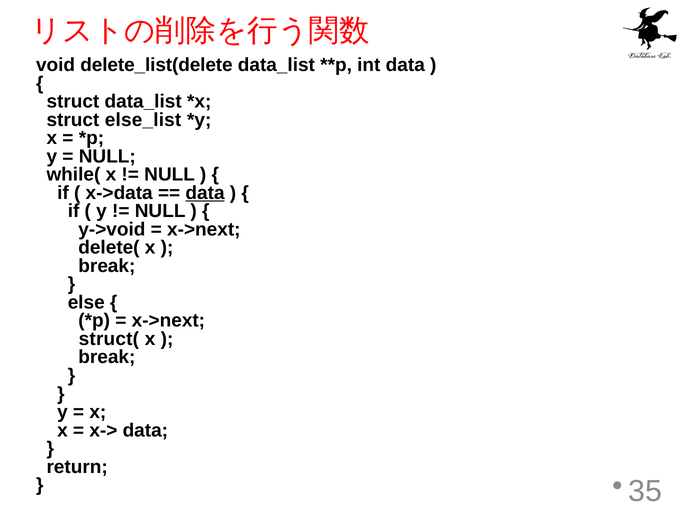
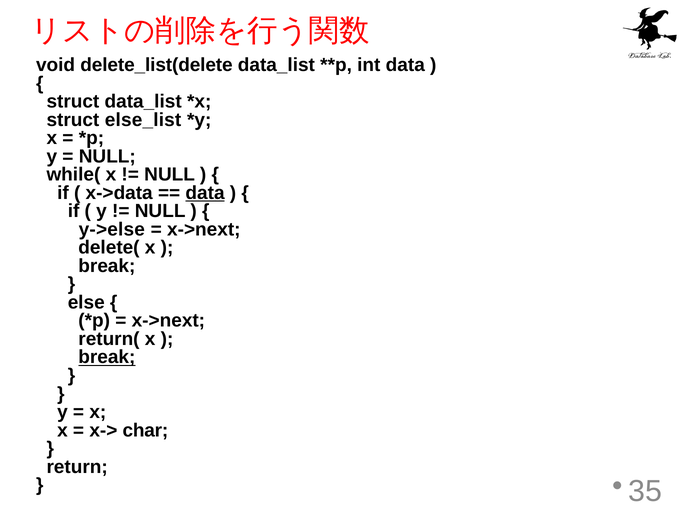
y->void: y->void -> y->else (112, 229)
struct(: struct( -> return( (109, 339)
break underline: none -> present (107, 357)
x-> data: data -> char (145, 430)
